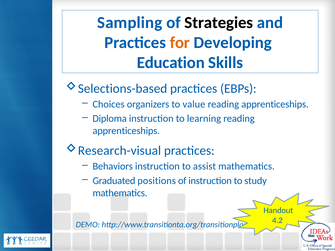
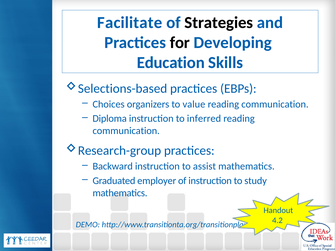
Sampling: Sampling -> Facilitate (130, 23)
for colour: orange -> black (180, 43)
apprenticeships: apprenticeships -> communication (275, 104)
learning: learning -> inferred (204, 119)
apprenticeships: apprenticeships -> communication (126, 131)
Research-visual: Research-visual -> Research-group (120, 151)
Behaviors: Behaviors -> Backward (113, 167)
positions: positions -> employer (157, 181)
